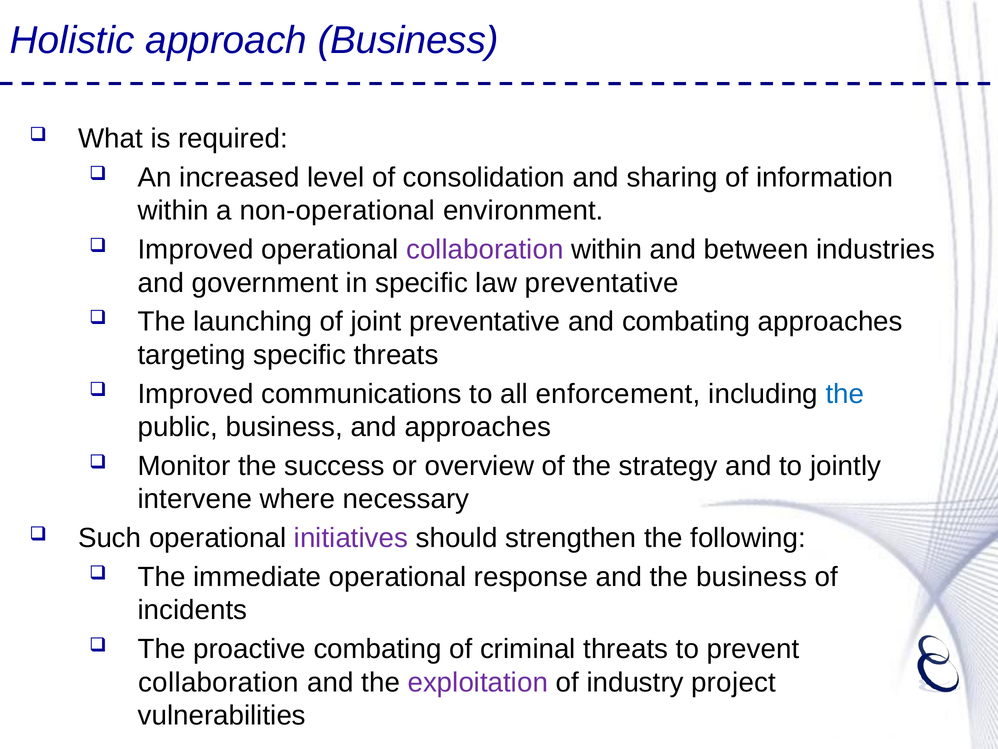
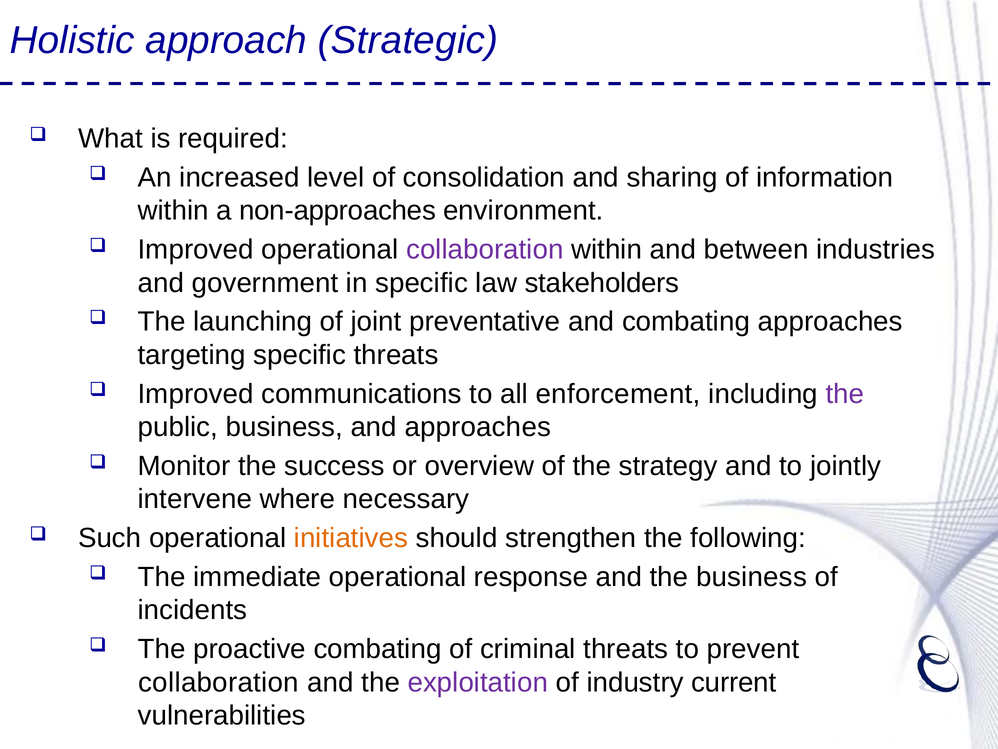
approach Business: Business -> Strategic (408, 40)
non-operational: non-operational -> non-approaches (338, 211)
law preventative: preventative -> stakeholders (602, 283)
the colour: blue -> purple (845, 394)
initiatives colour: purple -> orange (351, 538)
project: project -> current (734, 682)
